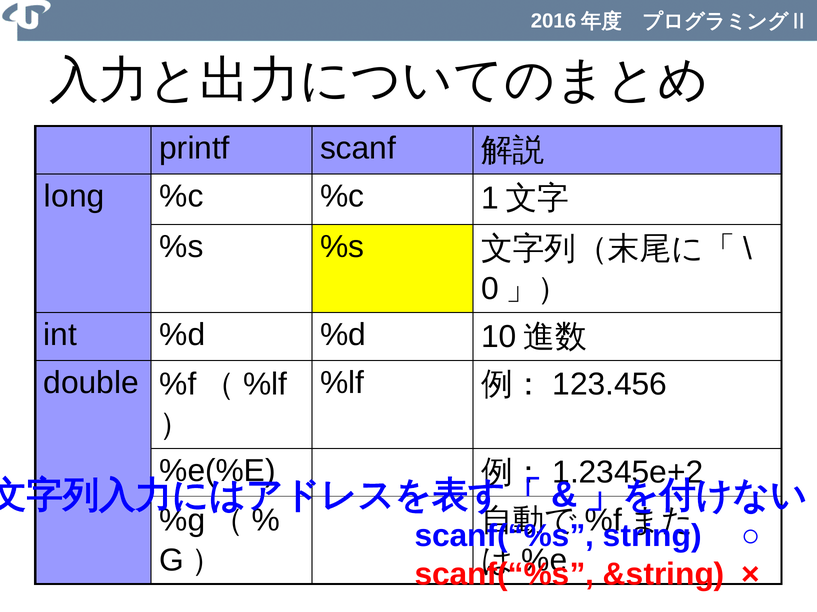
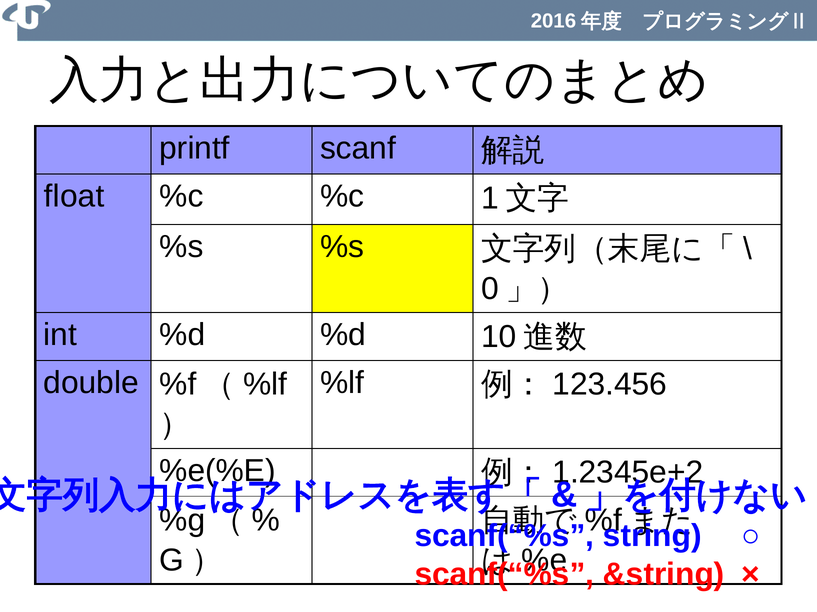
long: long -> float (74, 197)
